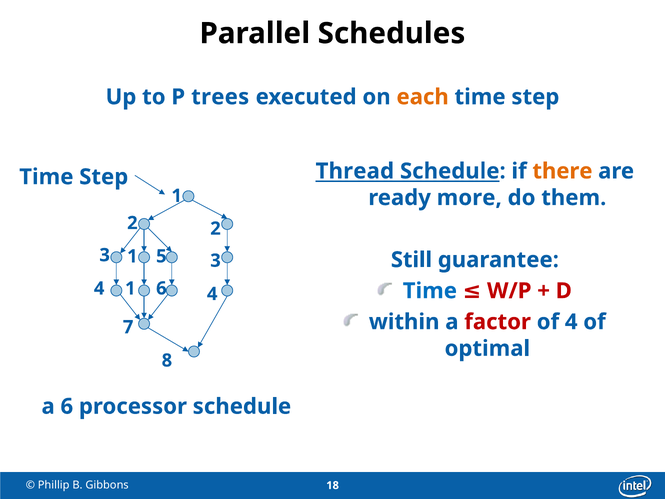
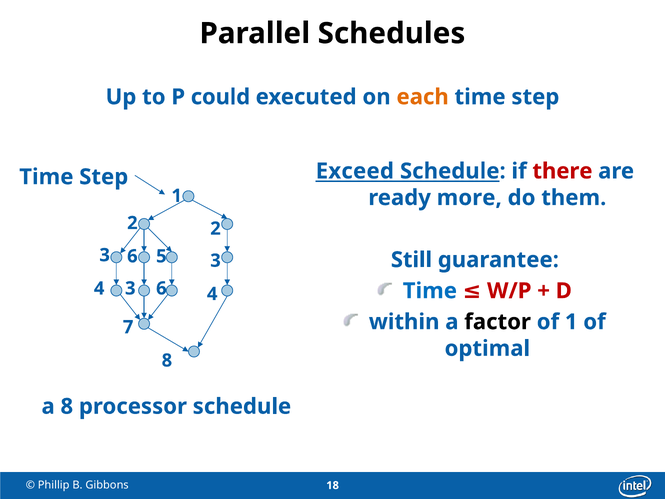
trees: trees -> could (220, 97)
Thread: Thread -> Exceed (355, 171)
there colour: orange -> red (562, 171)
3 1: 1 -> 6 (132, 256)
4 1: 1 -> 3 (130, 288)
factor colour: red -> black (498, 322)
of 4: 4 -> 1 (571, 322)
a 6: 6 -> 8 (67, 406)
